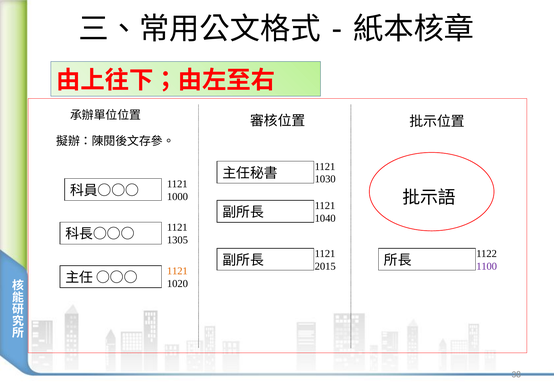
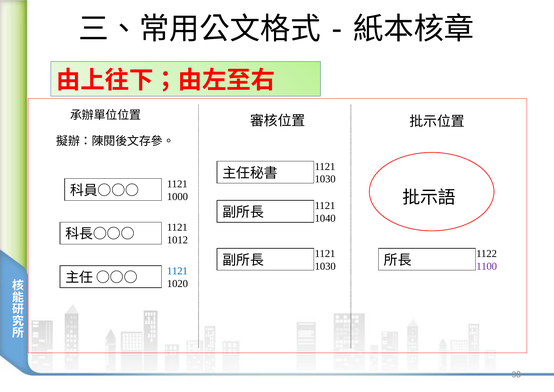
1305: 1305 -> 1012 (177, 240)
2015: 2015 -> 1030 (325, 266)
1121 colour: orange -> blue (177, 271)
